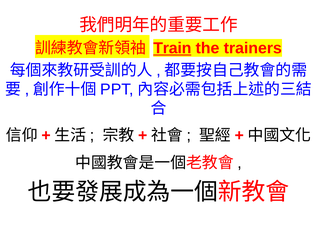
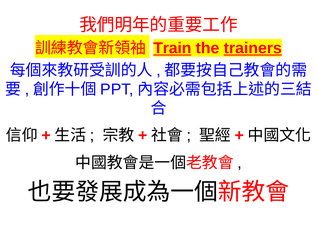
trainers underline: none -> present (253, 48)
